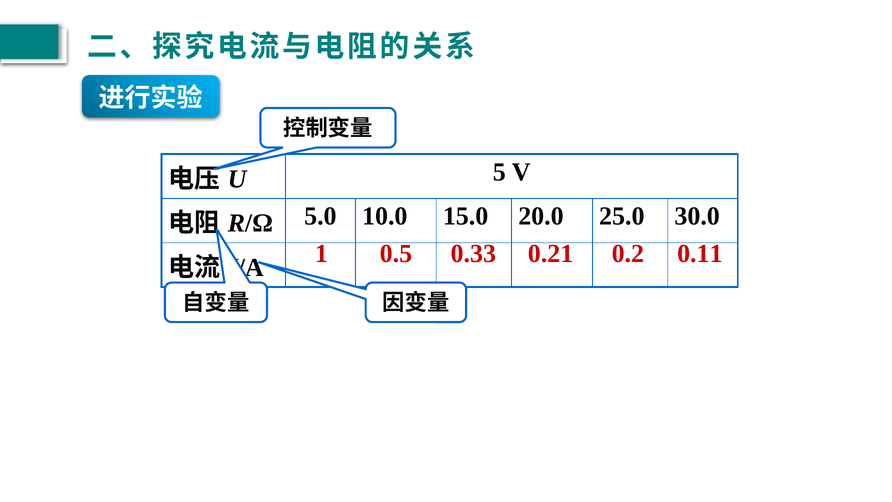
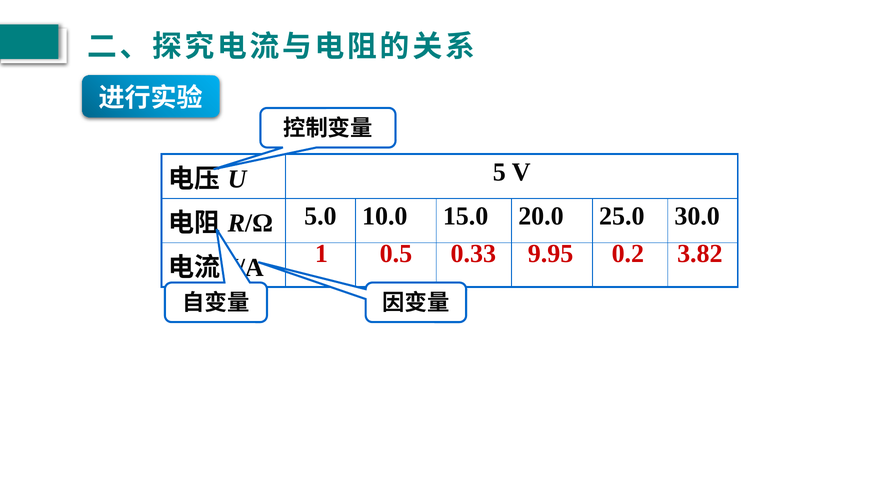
0.21: 0.21 -> 9.95 (551, 254)
0.11: 0.11 -> 3.82 (700, 254)
